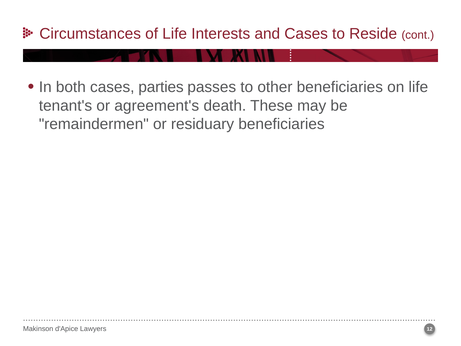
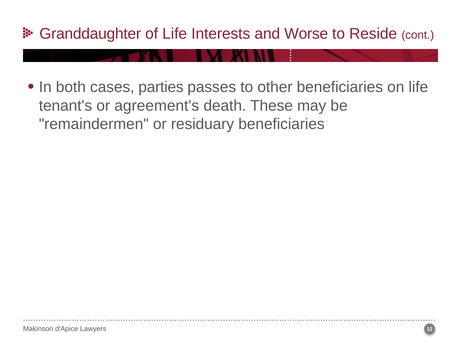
Circumstances: Circumstances -> Granddaughter (90, 34)
and Cases: Cases -> Worse (306, 34)
